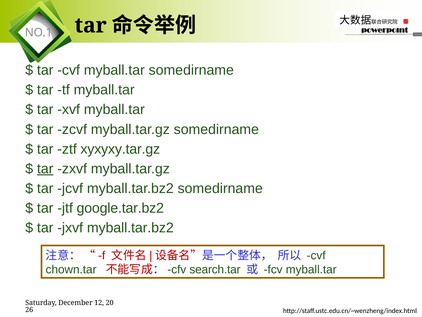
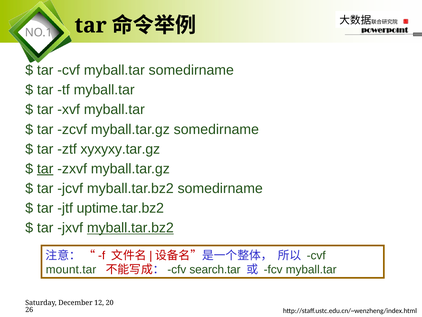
google.tar.bz2: google.tar.bz2 -> uptime.tar.bz2 (120, 208)
myball.tar.bz2 underline: none -> present (130, 228)
chown.tar: chown.tar -> mount.tar (71, 269)
